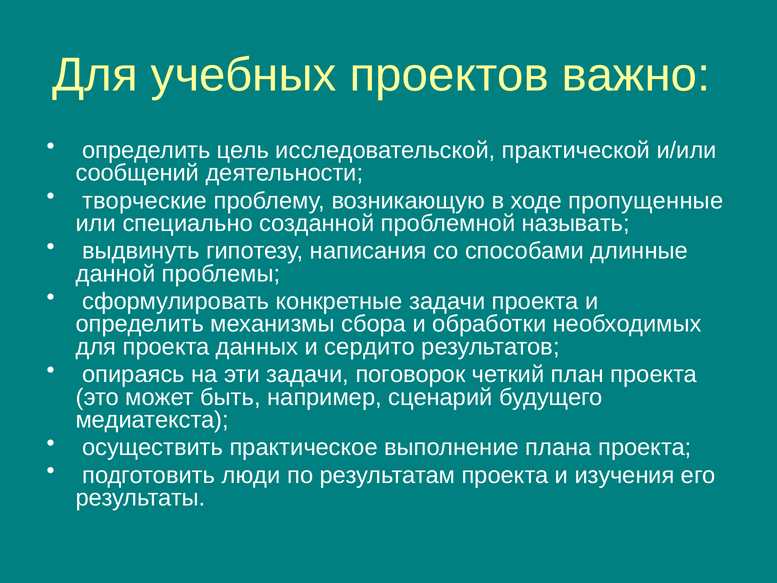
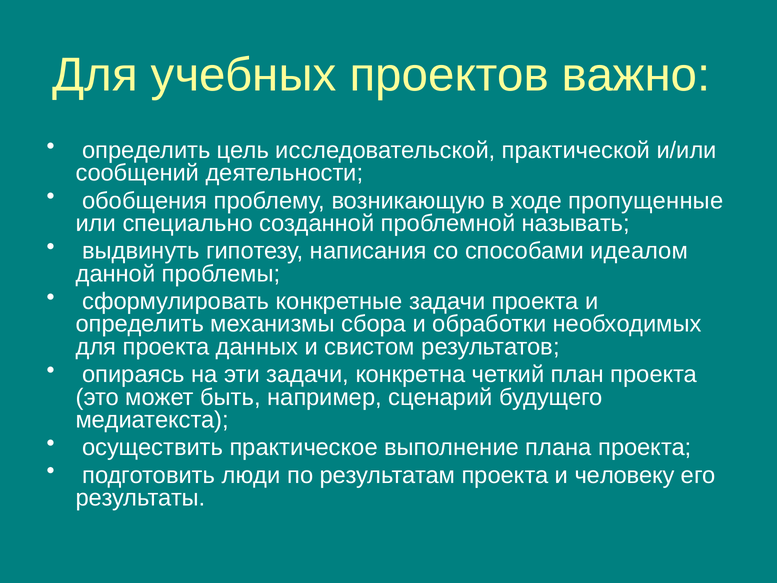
творческие: творческие -> обобщения (145, 201)
длинные: длинные -> идеалом (639, 251)
сердито: сердито -> свистом (370, 347)
поговорок: поговорок -> конкретна (411, 374)
изучения: изучения -> человеку (625, 475)
